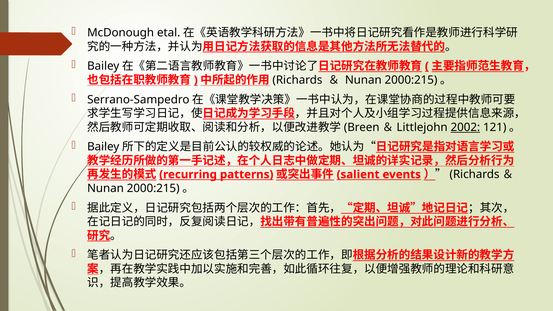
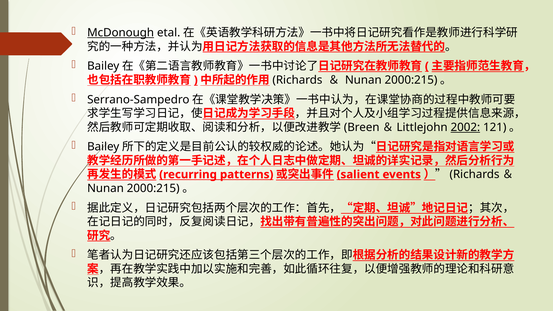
McDonough underline: none -> present (121, 33)
